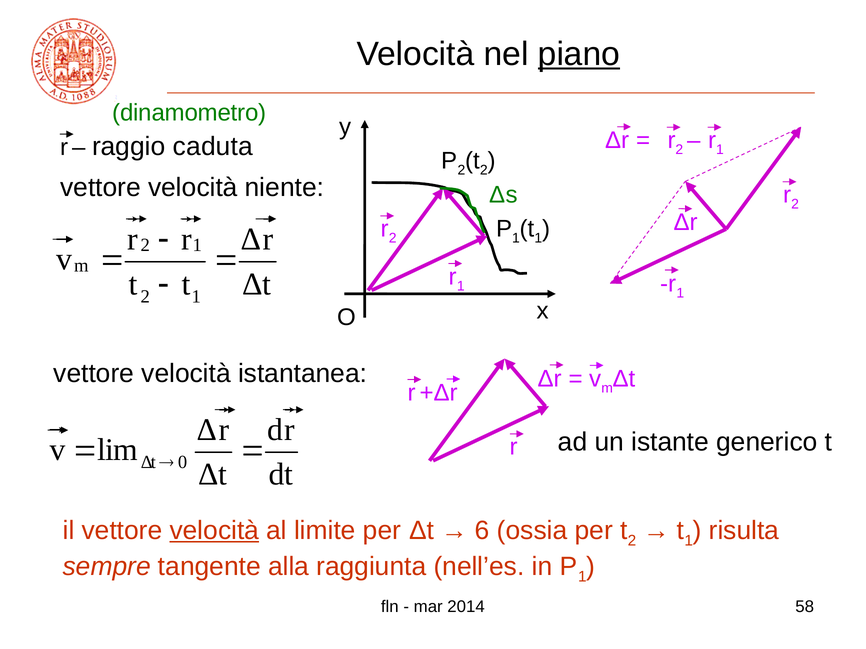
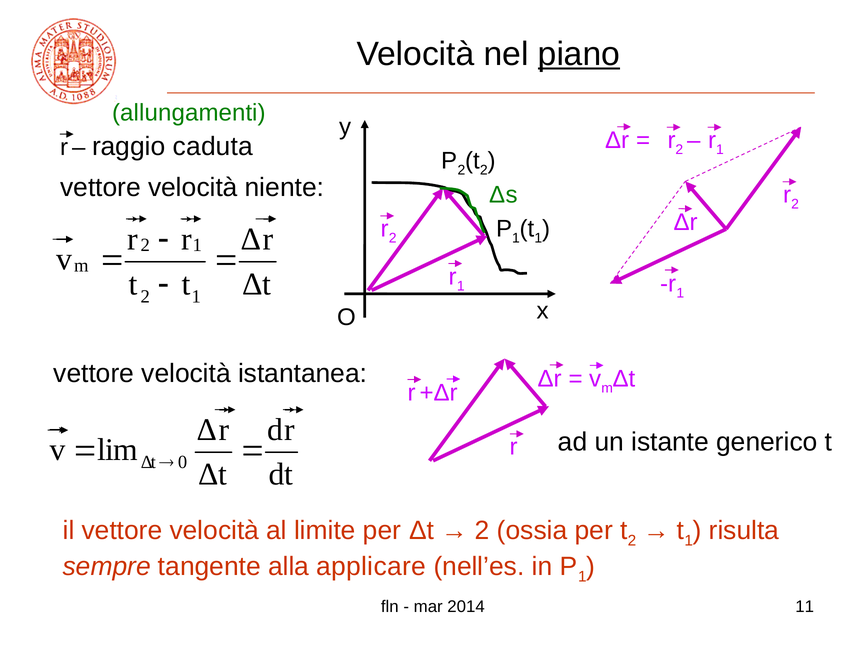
dinamometro: dinamometro -> allungamenti (189, 113)
velocità underline: present -> none (214, 531)
6: 6 -> 2 (482, 531)
raggiunta: raggiunta -> applicare (371, 567)
58: 58 -> 11 (805, 607)
